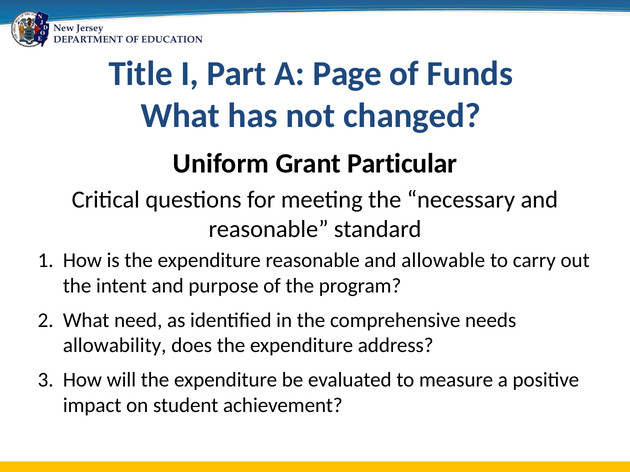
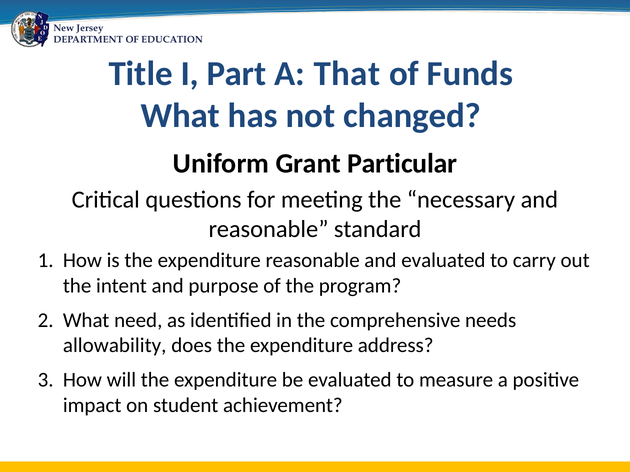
Page: Page -> That (347, 74)
and allowable: allowable -> evaluated (443, 261)
